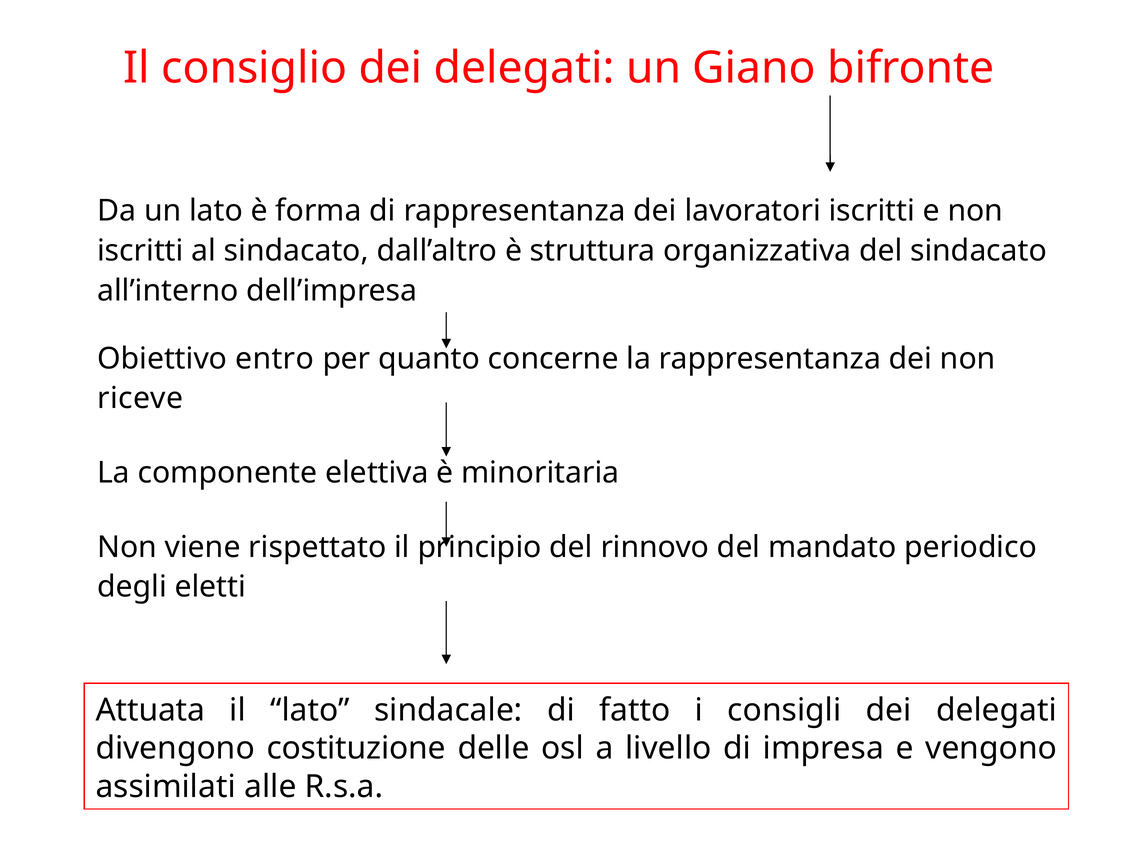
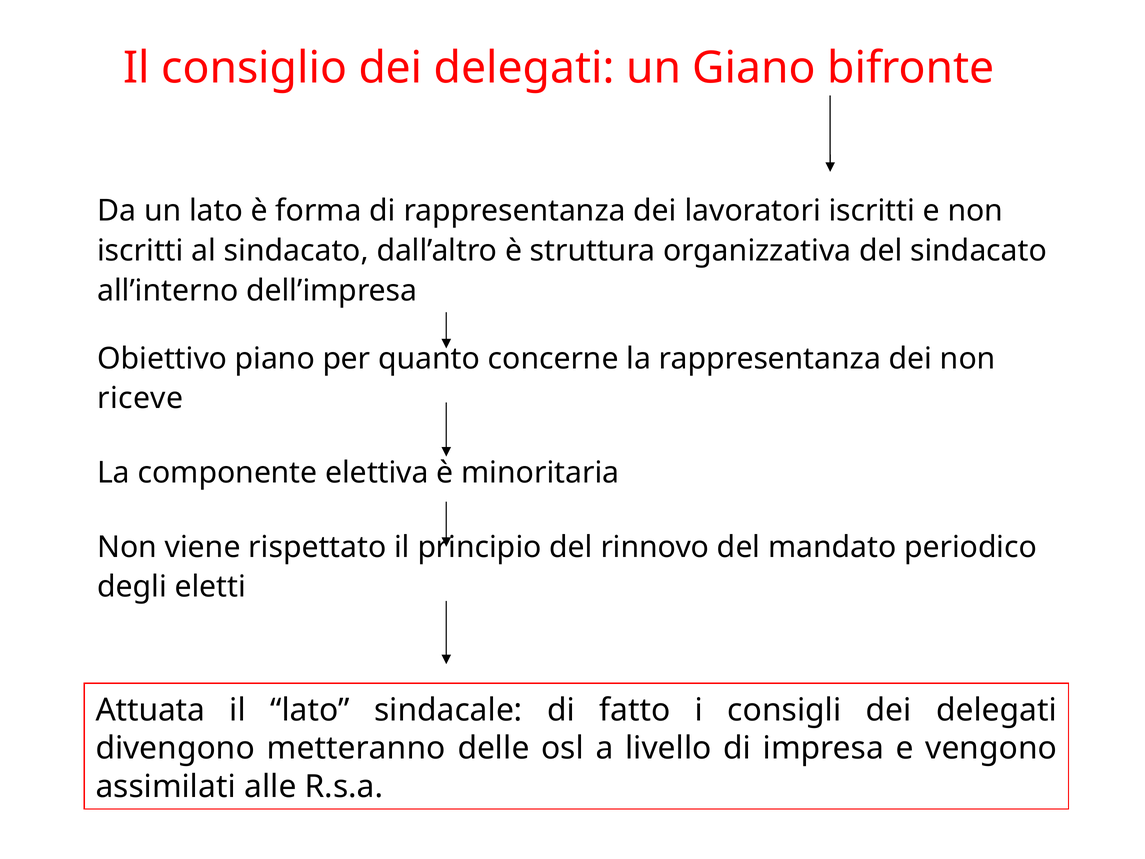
entro: entro -> piano (275, 359)
costituzione: costituzione -> metteranno (356, 748)
